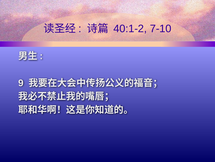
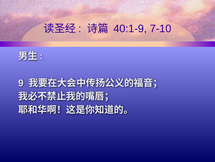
40:1-2: 40:1-2 -> 40:1-9 (130, 29)
